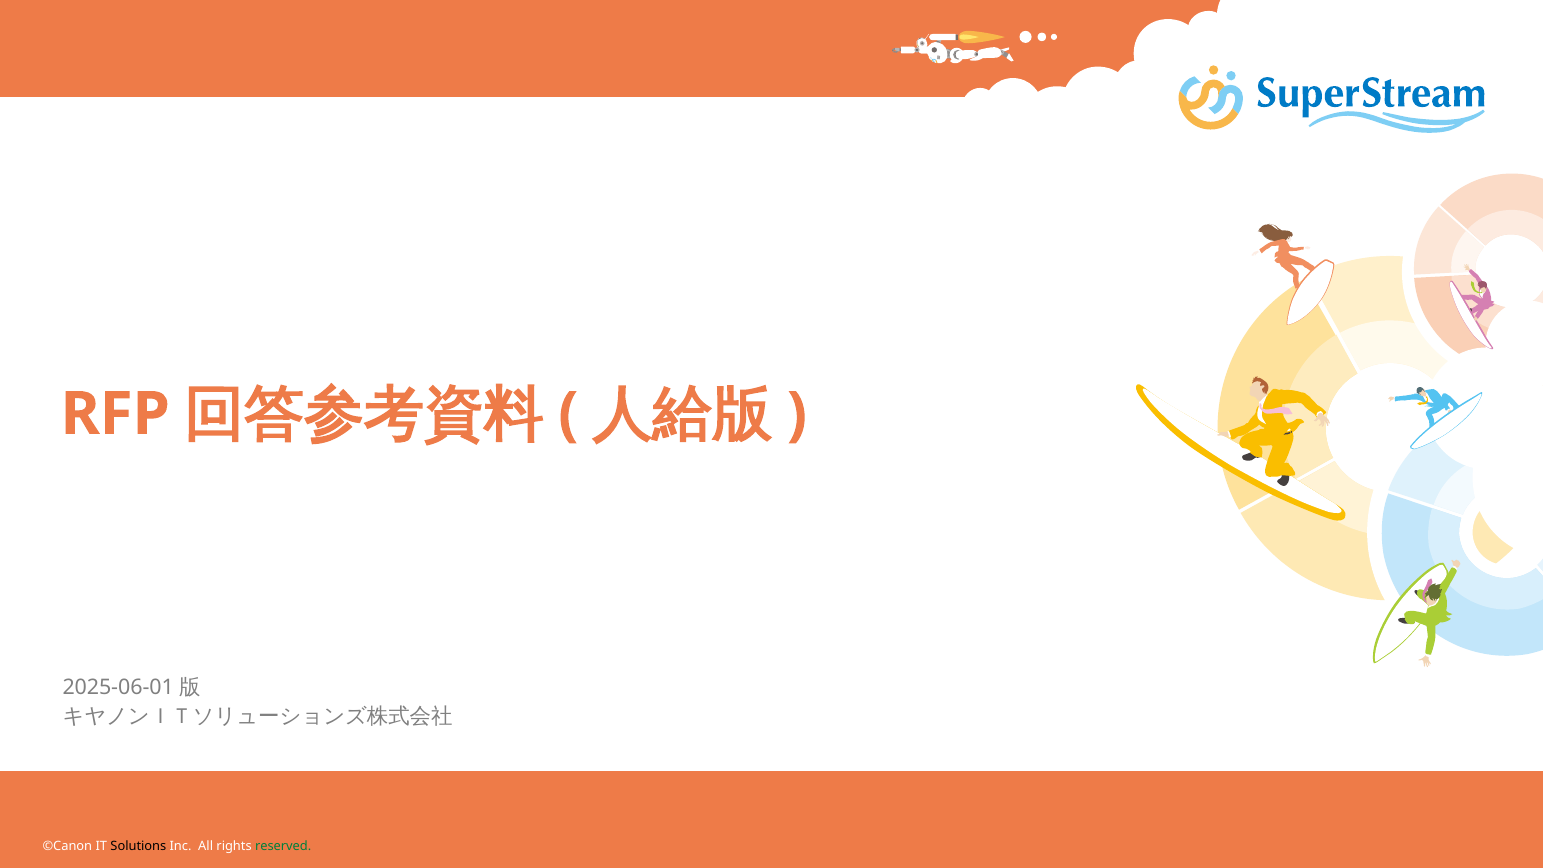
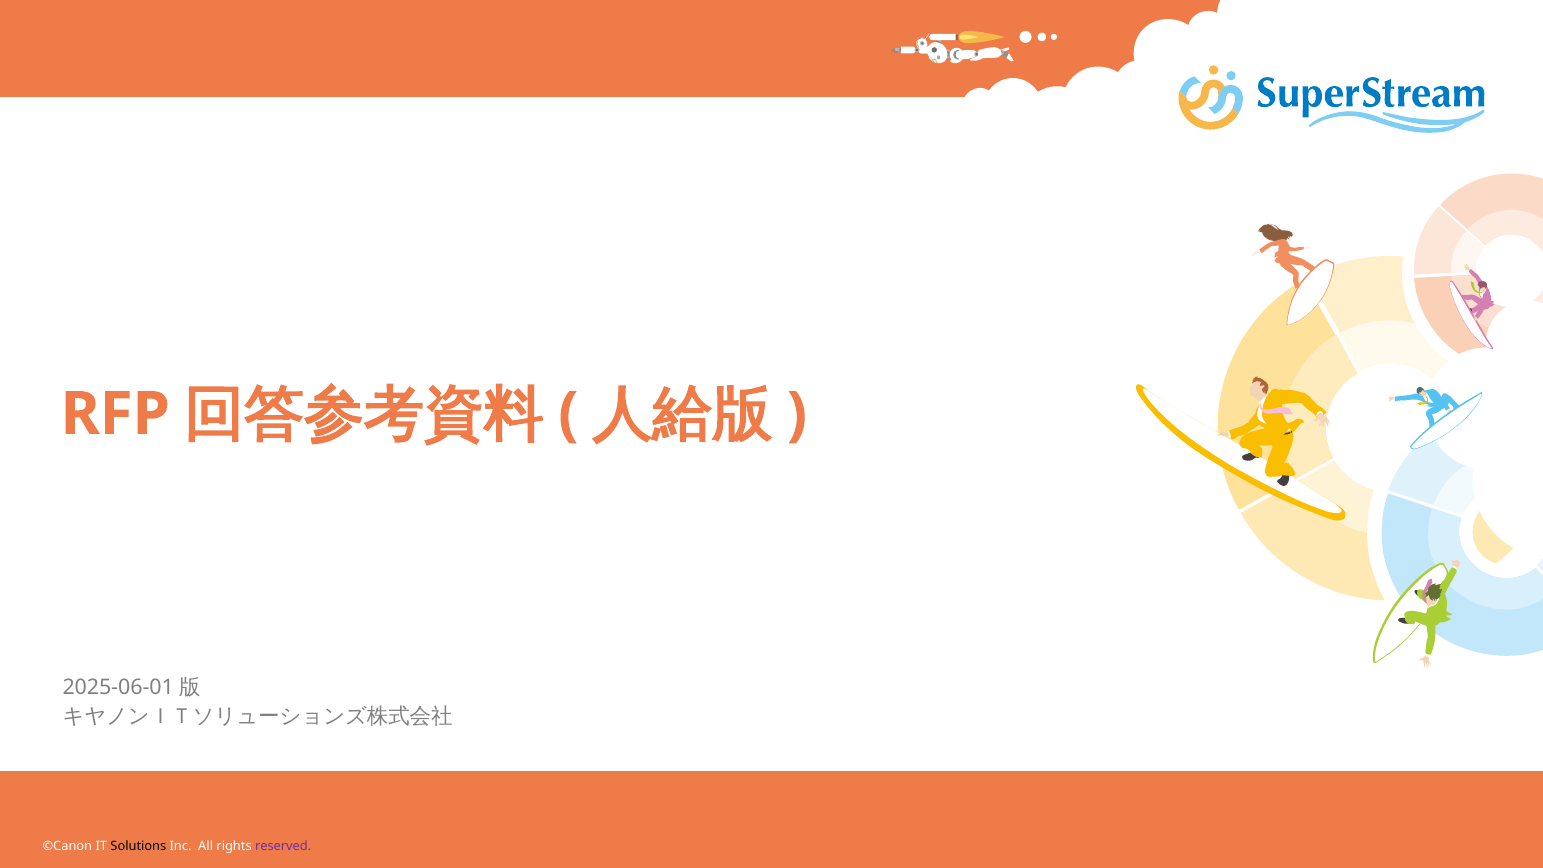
reserved colour: green -> purple (283, 846)
